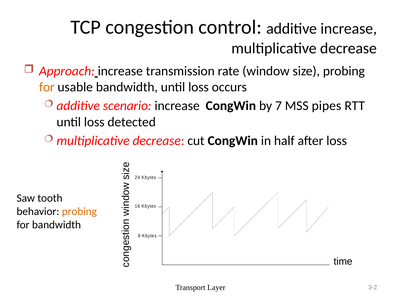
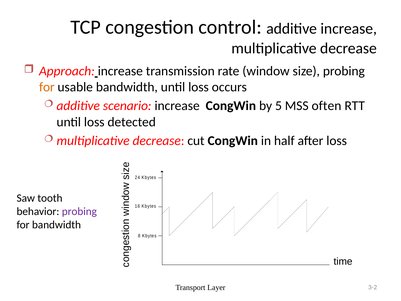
7: 7 -> 5 (279, 106)
pipes: pipes -> often (327, 106)
probing colour: orange -> purple (79, 211)
